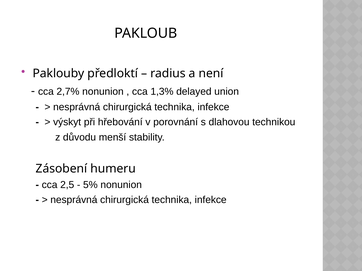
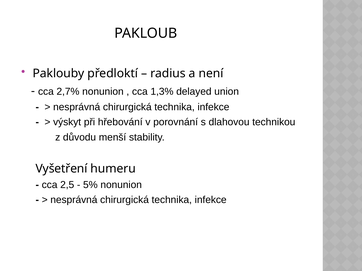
Zásobení: Zásobení -> Vyšetření (62, 169)
